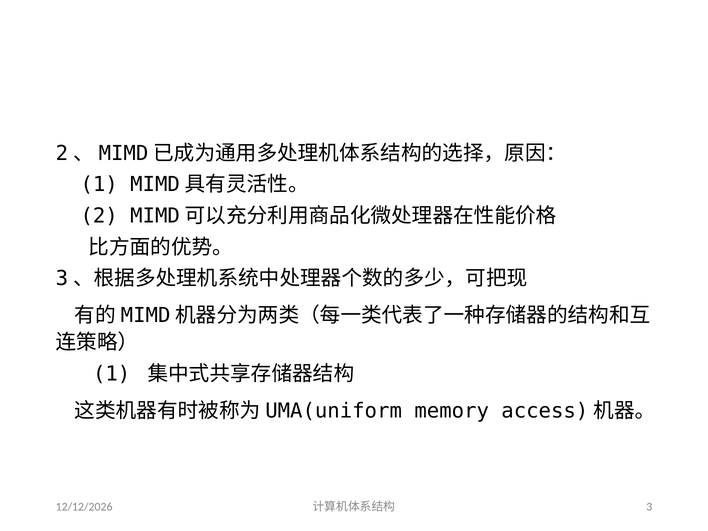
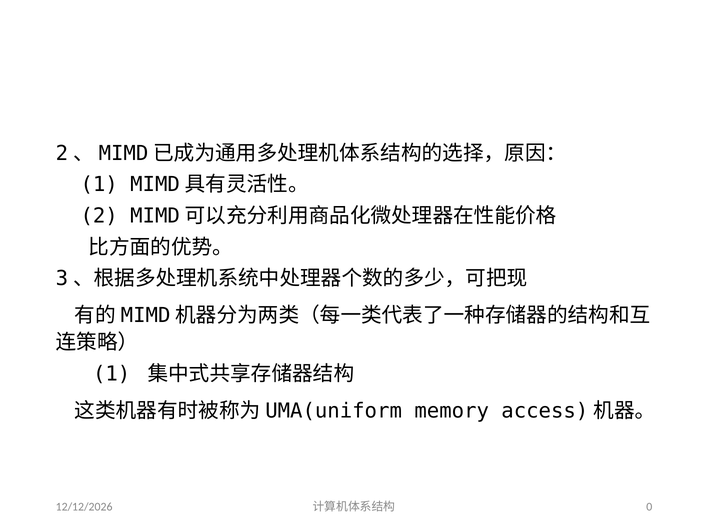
3: 3 -> 0 (649, 507)
